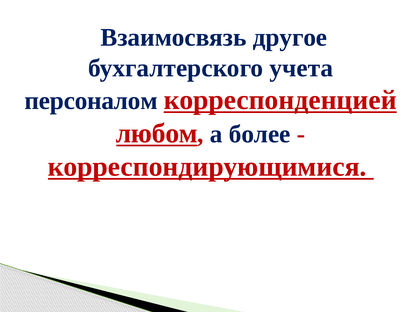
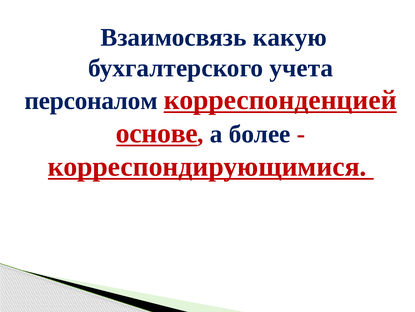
другое: другое -> какую (290, 37)
любом: любом -> основе (157, 133)
